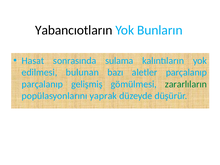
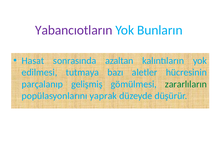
Yabancıotların colour: black -> purple (74, 30)
sulama: sulama -> azaltan (119, 61)
bulunan: bulunan -> tutmaya (82, 72)
aletler parçalanıp: parçalanıp -> hücresinin (186, 72)
